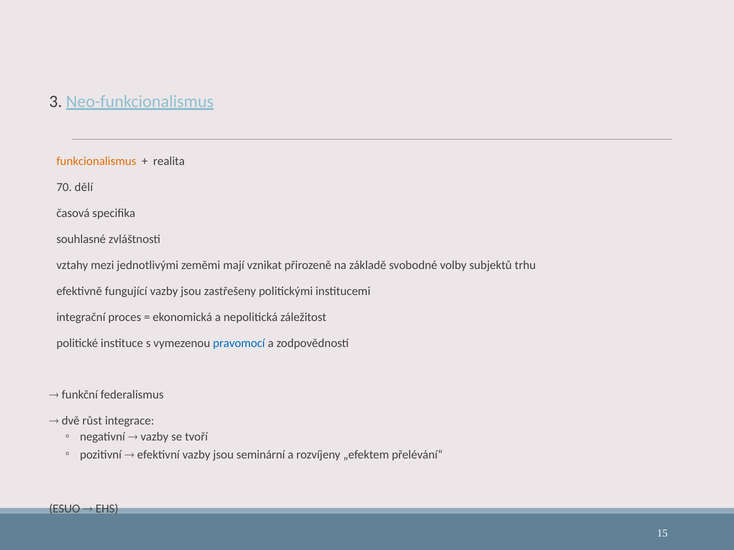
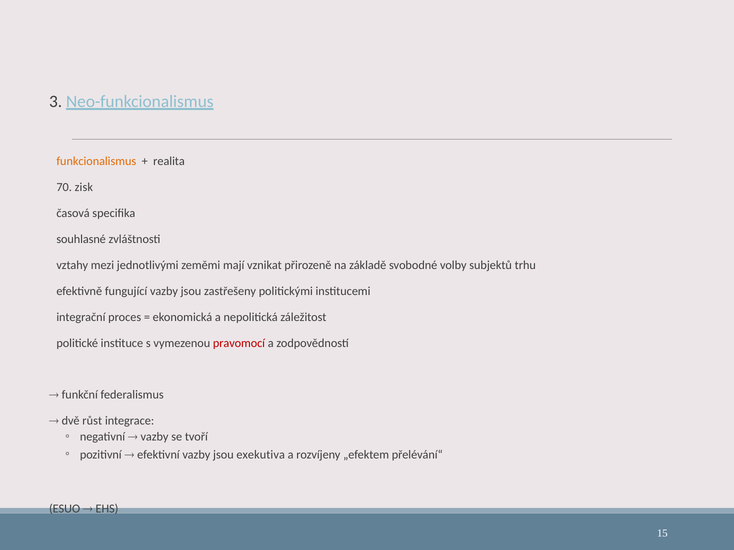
dělí: dělí -> zisk (84, 187)
pravomocí colour: blue -> red (239, 343)
seminární: seminární -> exekutiva (261, 455)
